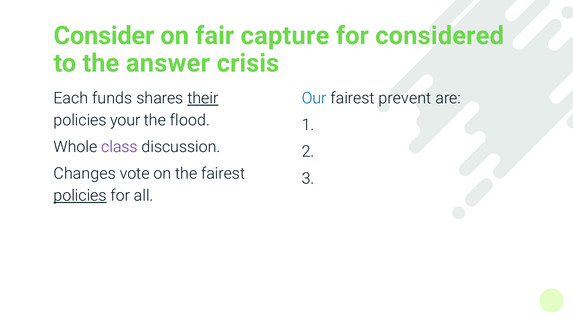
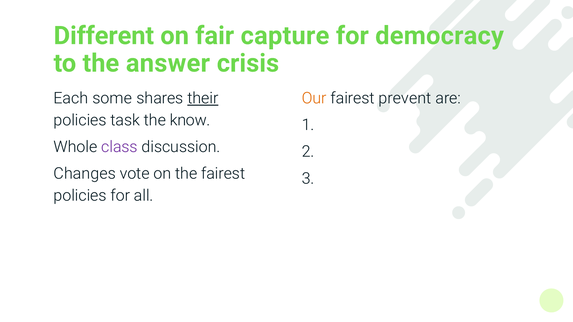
Consider: Consider -> Different (104, 36)
considered: considered -> democracy (440, 36)
funds: funds -> some (112, 98)
Our colour: blue -> orange (314, 98)
your: your -> task (125, 120)
flood: flood -> know (190, 120)
policies underline: present -> none (80, 196)
